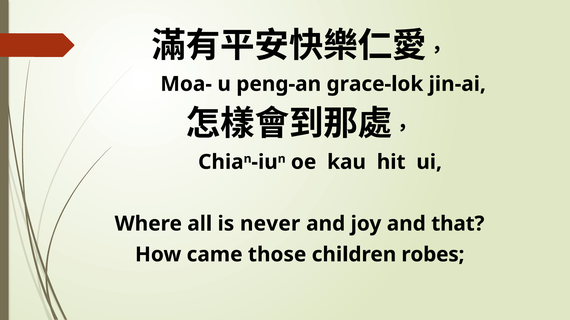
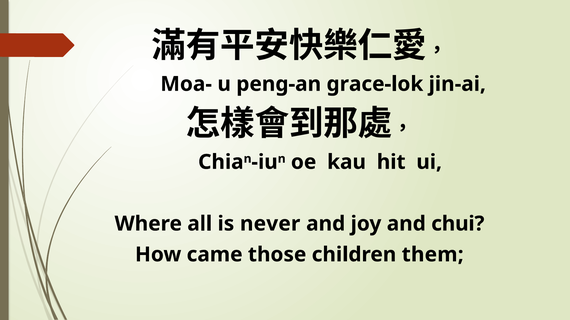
that: that -> chui (458, 224)
robes: robes -> them (433, 255)
